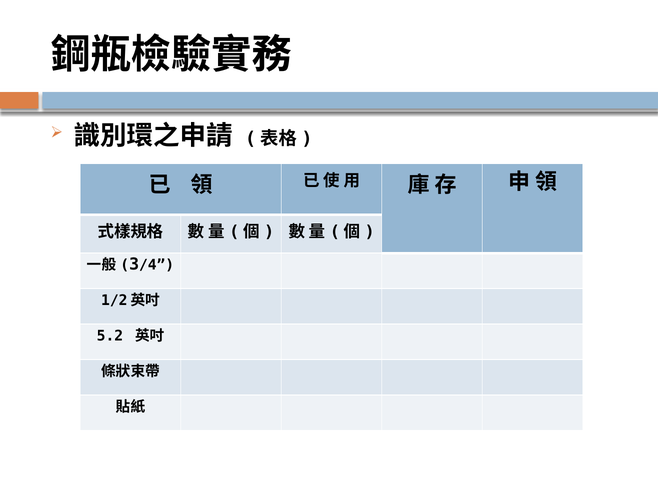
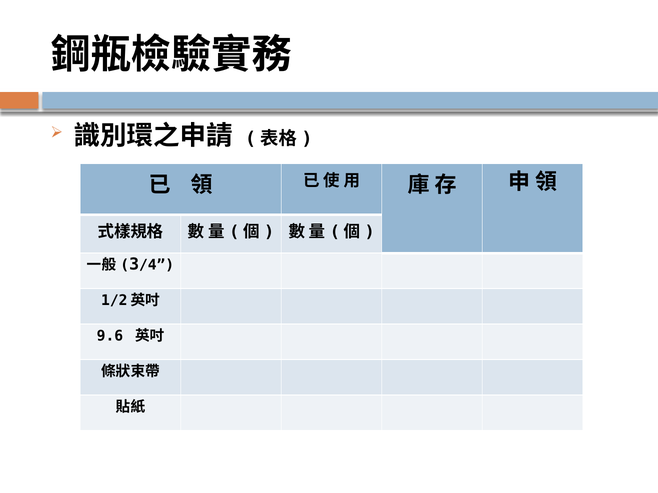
5.2: 5.2 -> 9.6 (110, 336)
